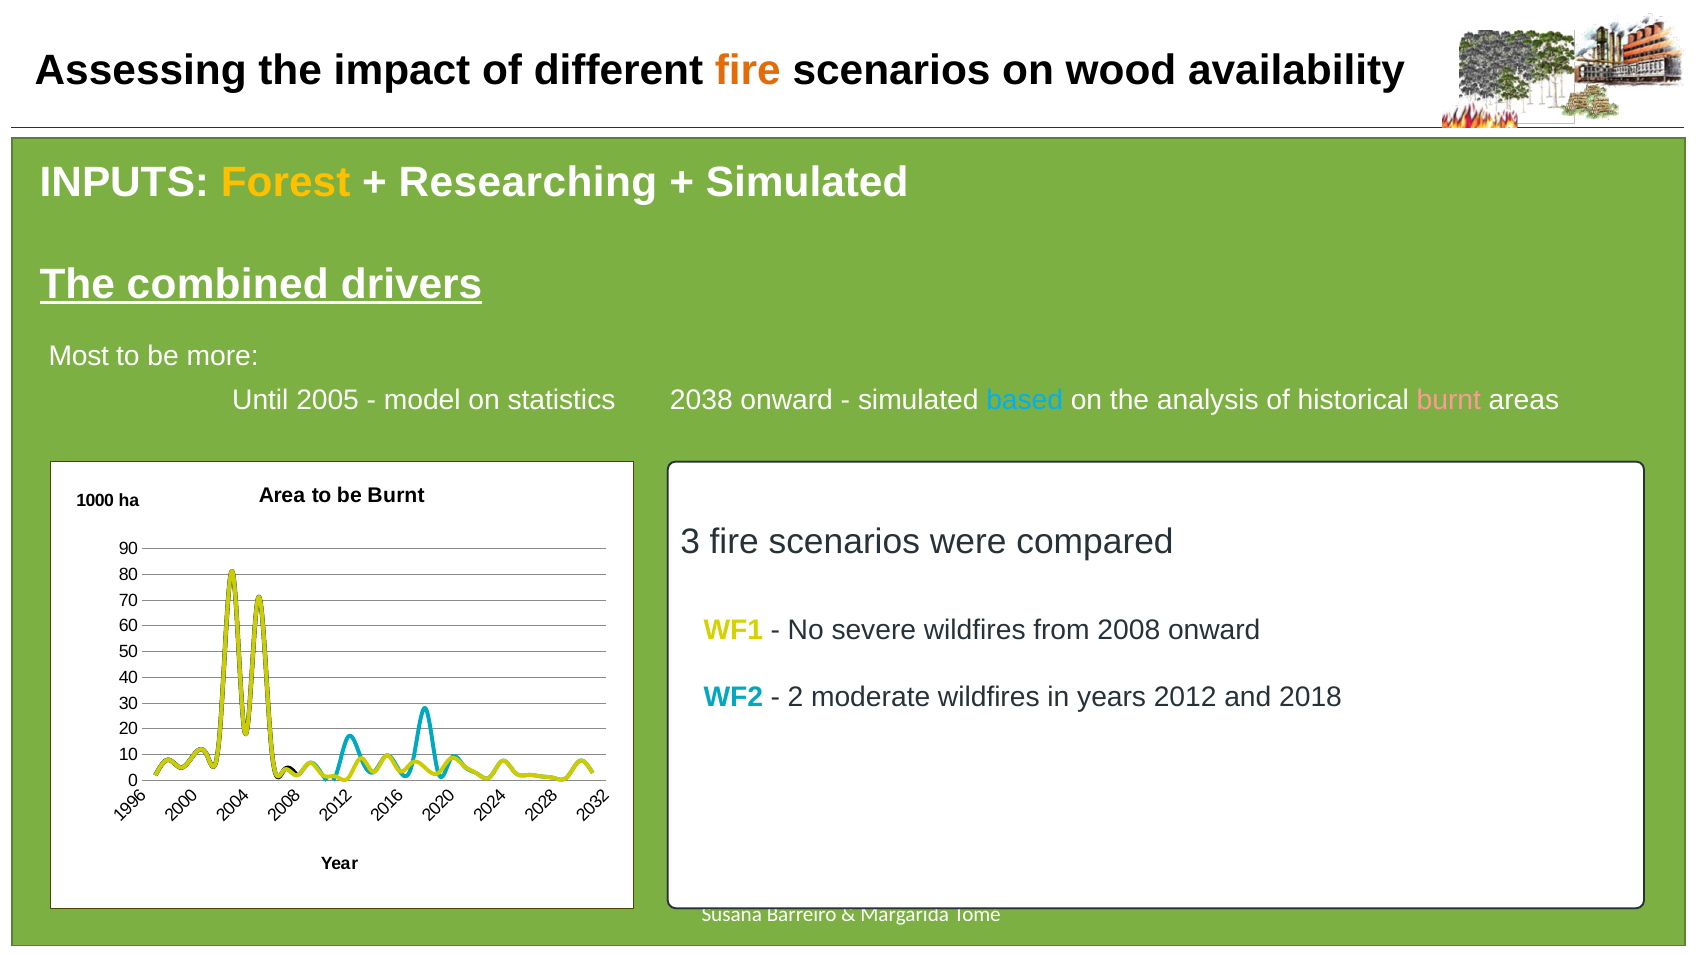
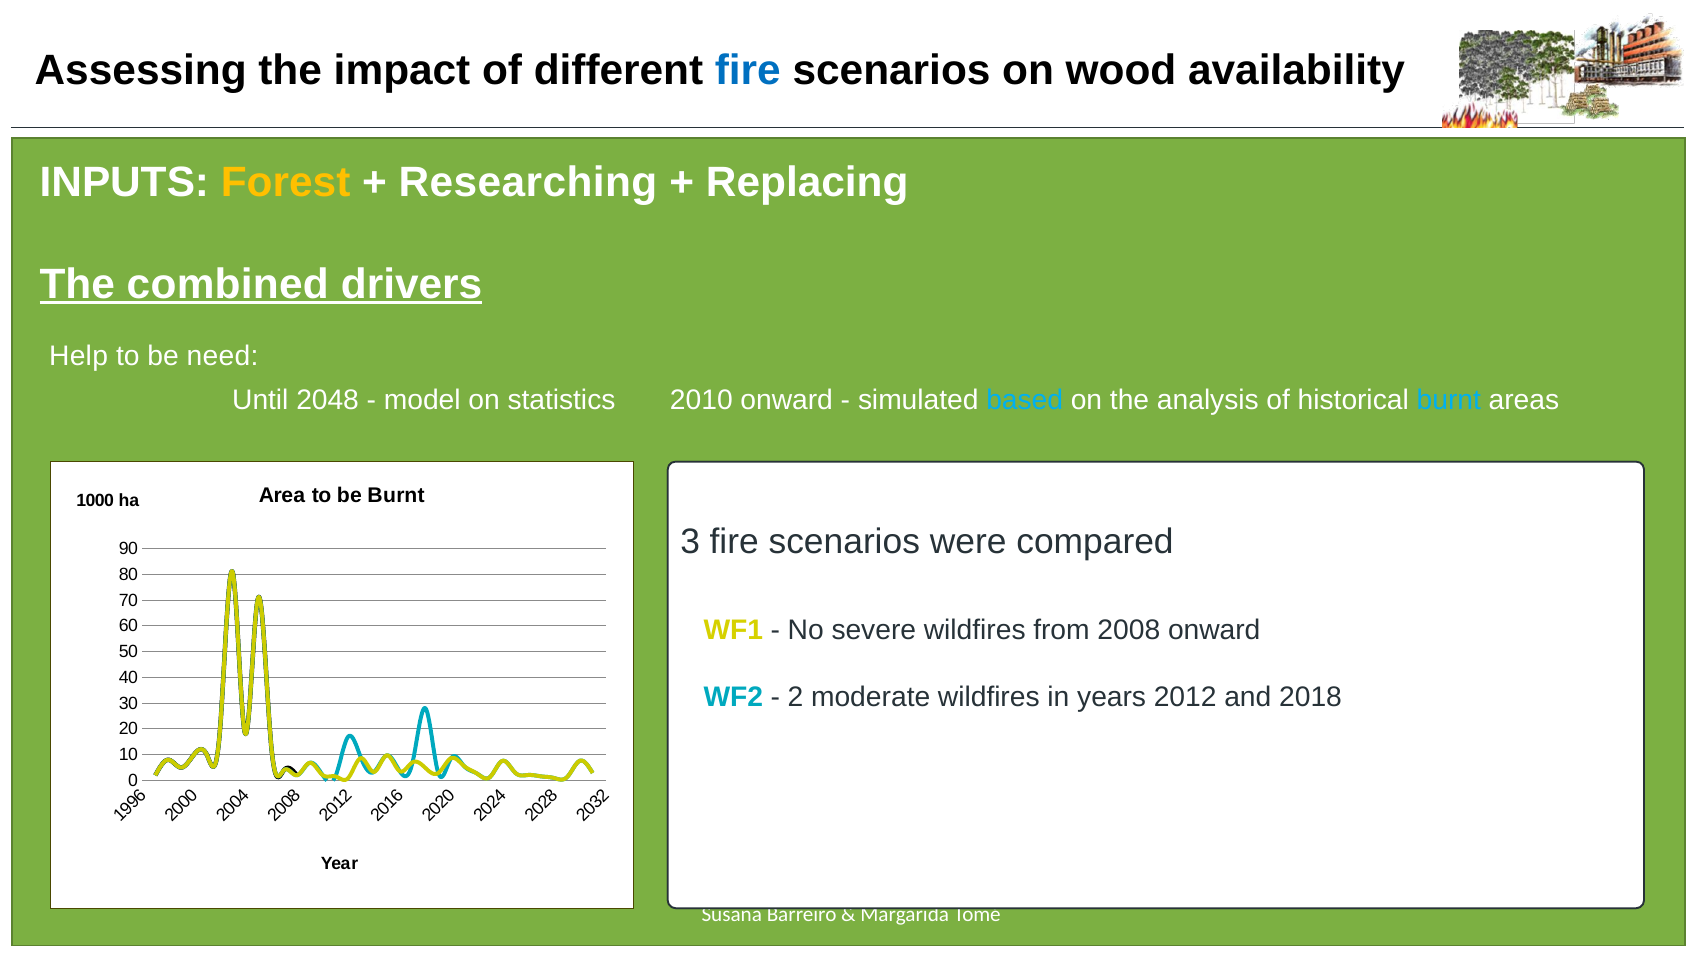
fire colour: orange -> blue (748, 71)
Simulated: Simulated -> Replacing (807, 182)
Most: Most -> Help (79, 356)
more: more -> need (222, 356)
2005: 2005 -> 2048 (328, 400)
2038: 2038 -> 2010 (701, 400)
burnt colour: pink -> light blue (1449, 400)
